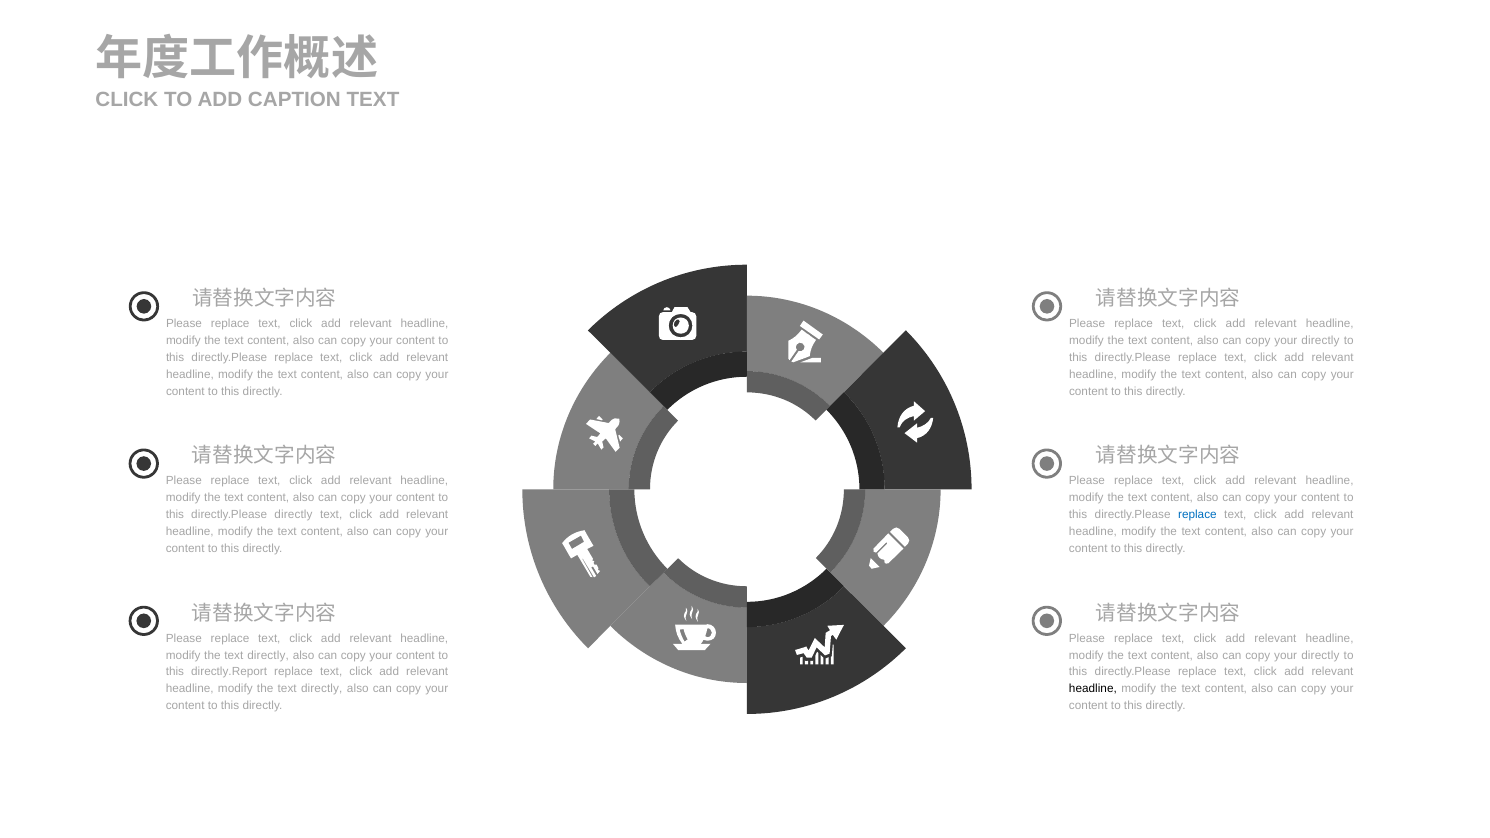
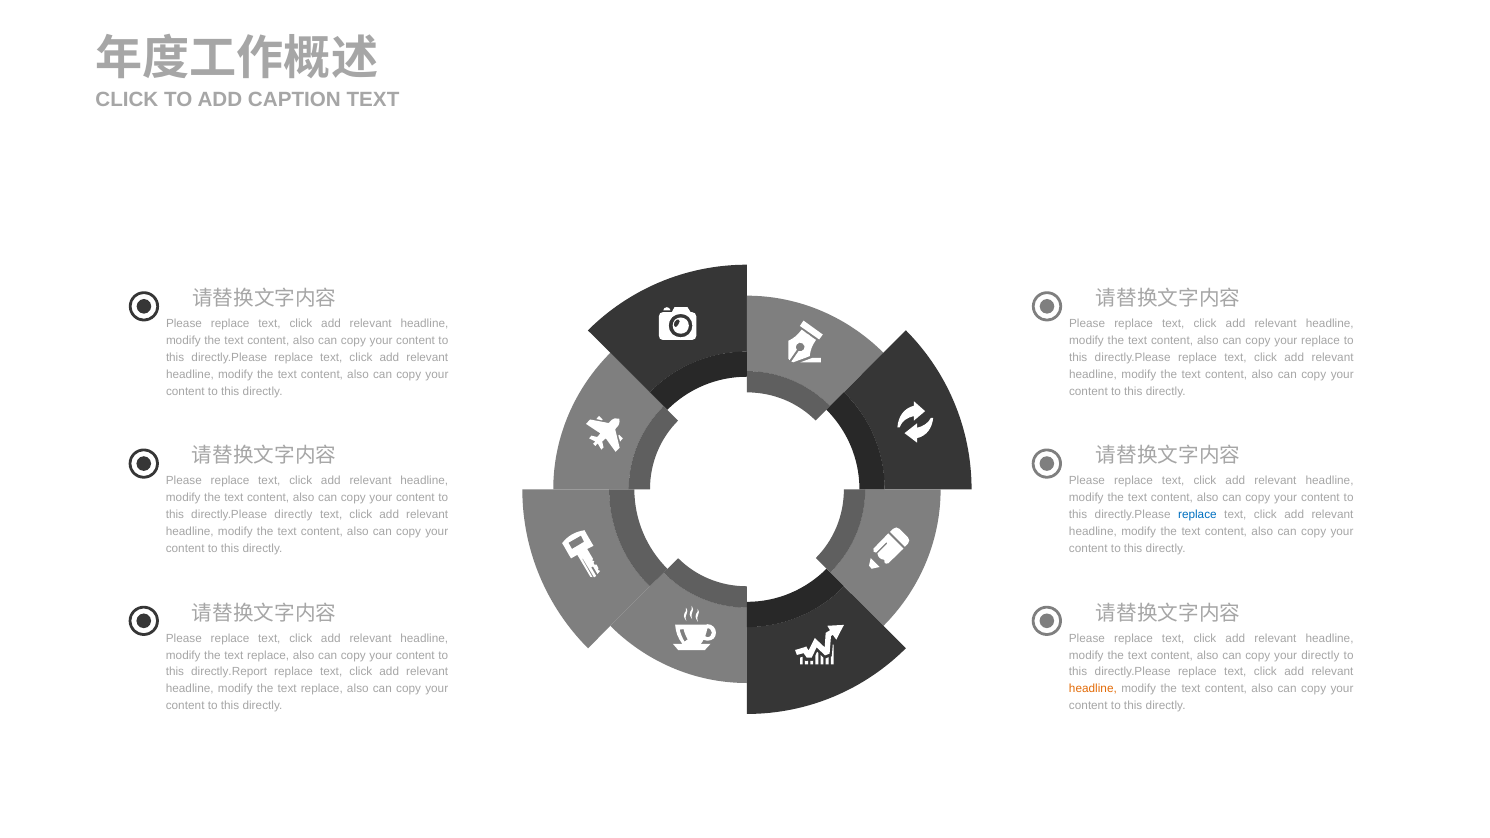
directly: directly -> replace (1321, 341)
directly: directly -> replace (268, 655)
directly: directly -> replace (322, 689)
headline colour: black -> orange (1093, 689)
